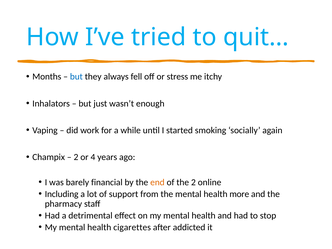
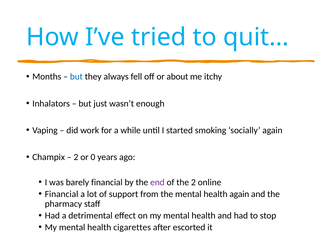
stress: stress -> about (177, 77)
4: 4 -> 0 (93, 157)
end colour: orange -> purple (157, 182)
Including: Including -> Financial (62, 194)
health more: more -> again (239, 194)
addicted: addicted -> escorted (189, 227)
